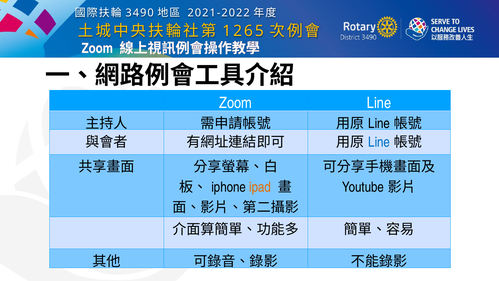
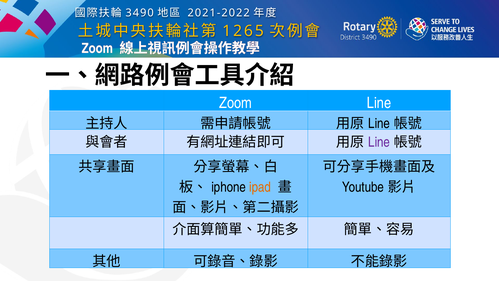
Line colour: blue -> purple (379, 142)
